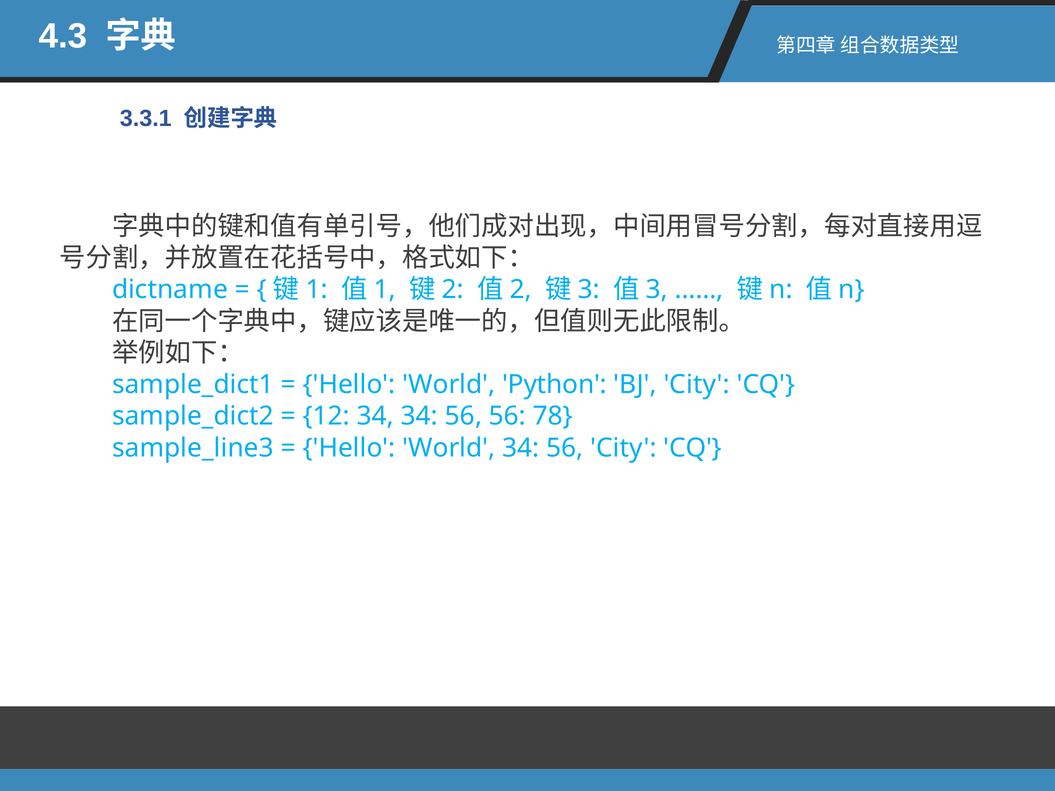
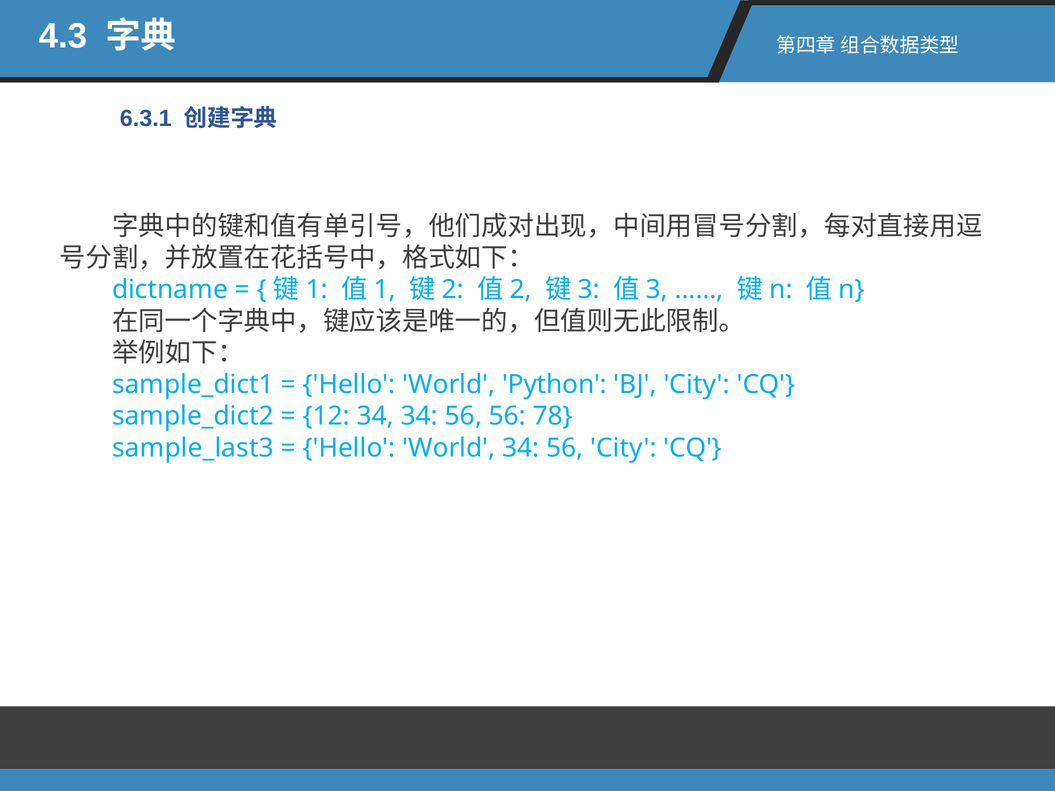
3.3.1: 3.3.1 -> 6.3.1 (146, 119)
sample_line3: sample_line3 -> sample_last3 (193, 448)
